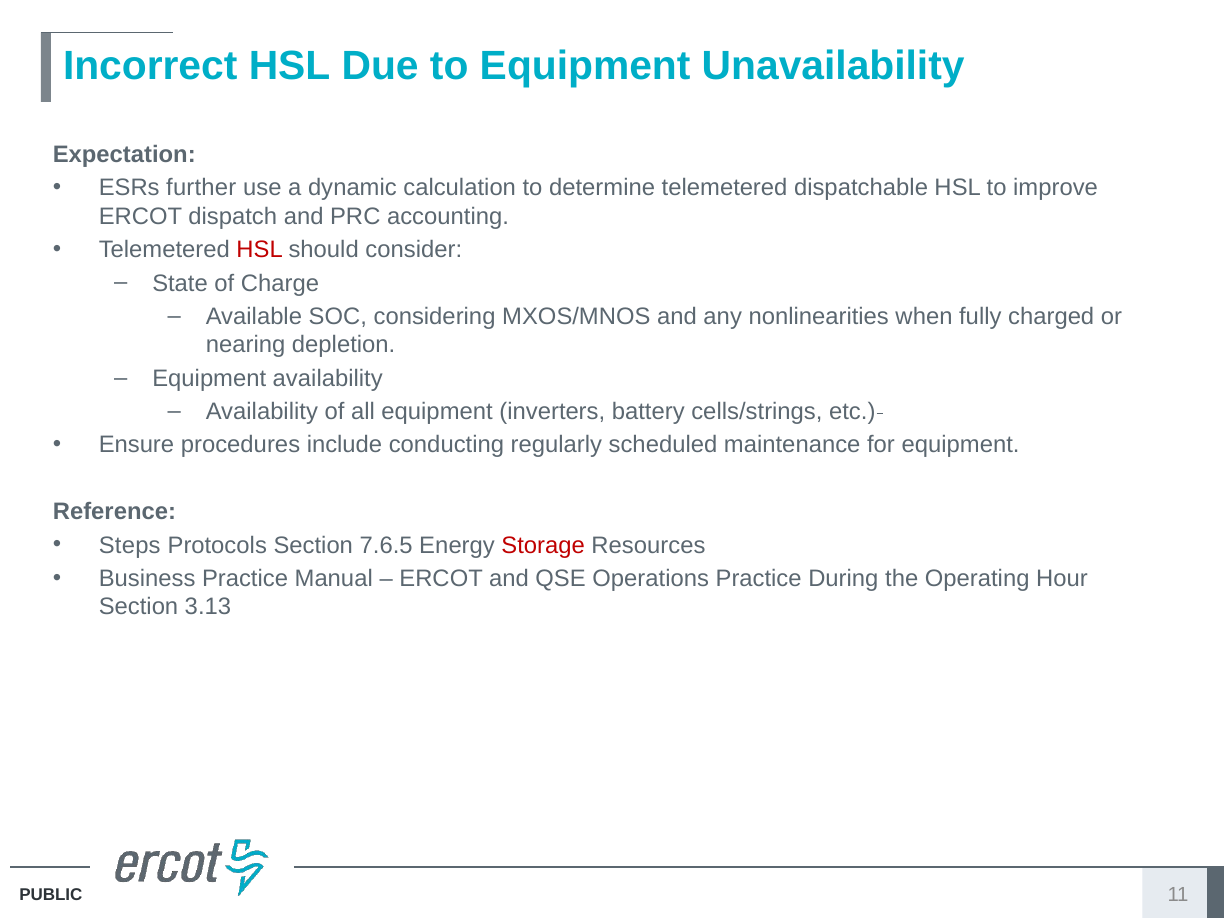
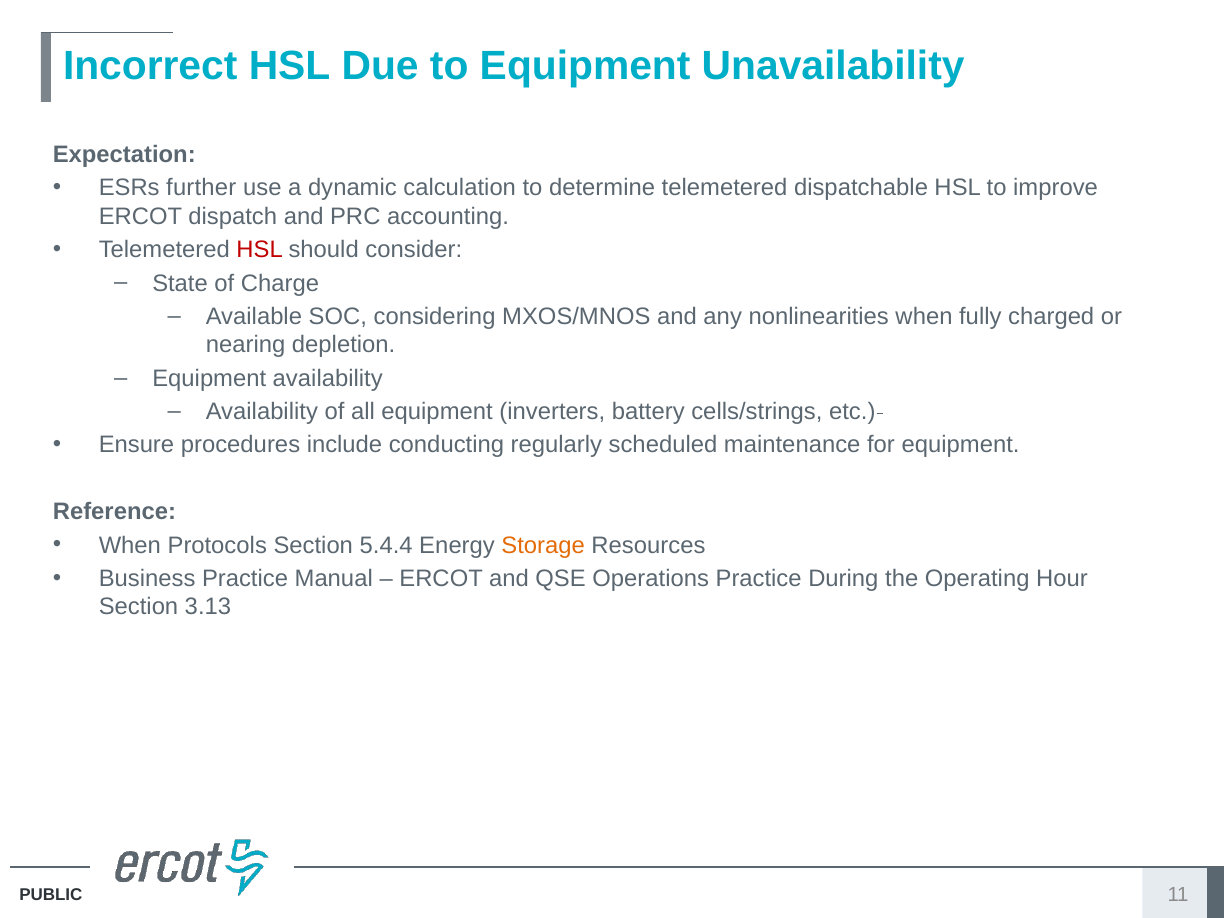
Steps: Steps -> When (130, 545)
7.6.5: 7.6.5 -> 5.4.4 (386, 545)
Storage colour: red -> orange (543, 545)
